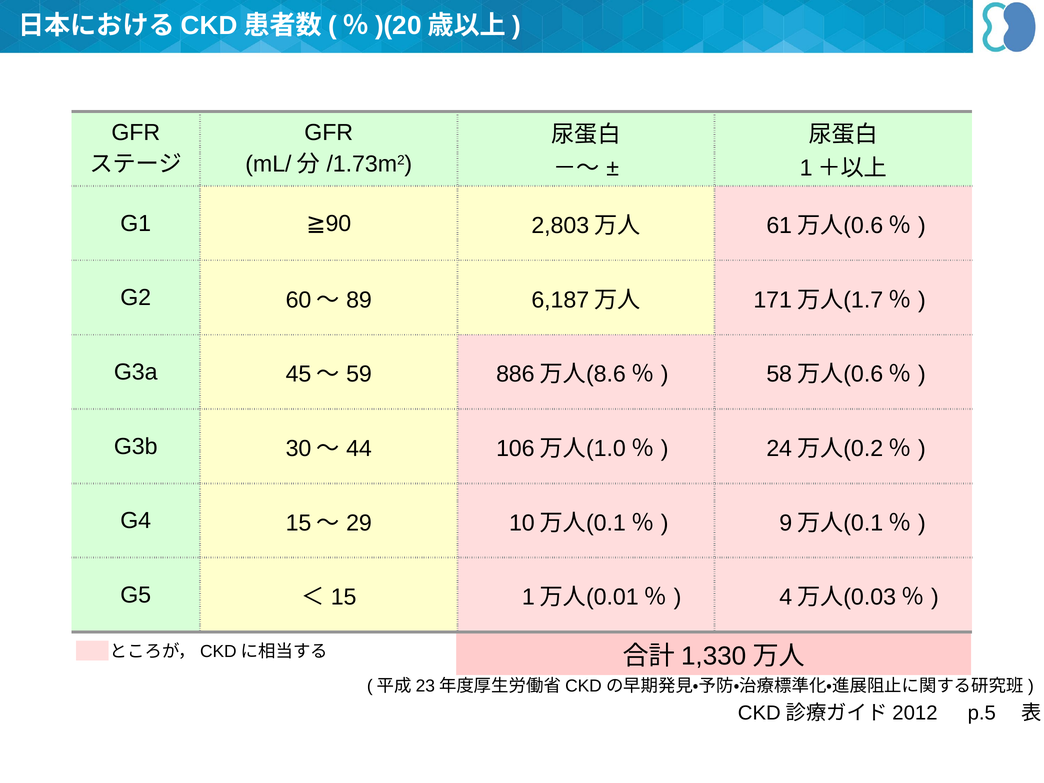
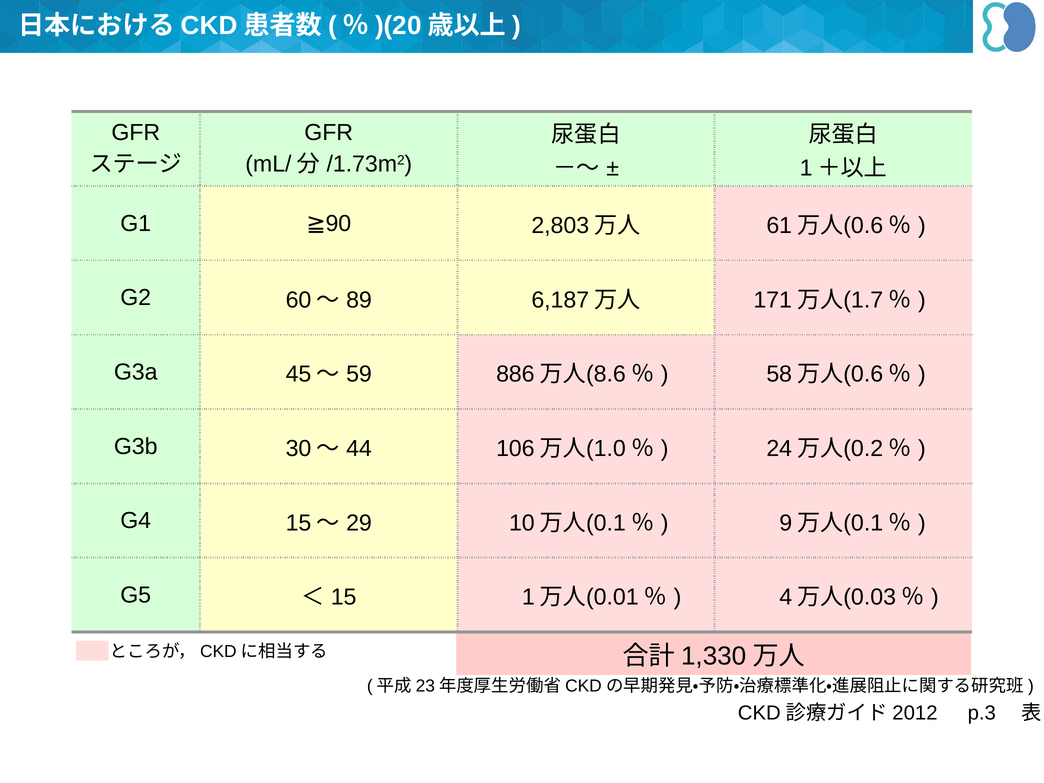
p.5: p.5 -> p.3 (982, 713)
